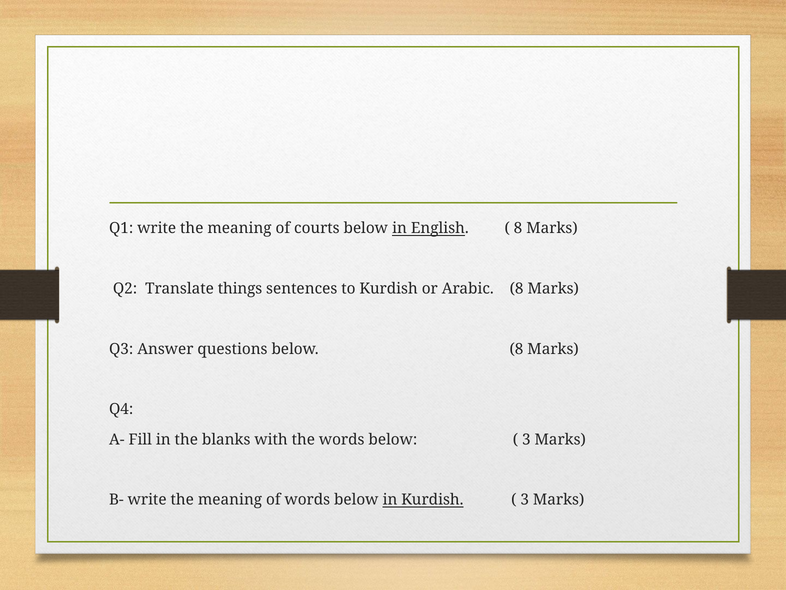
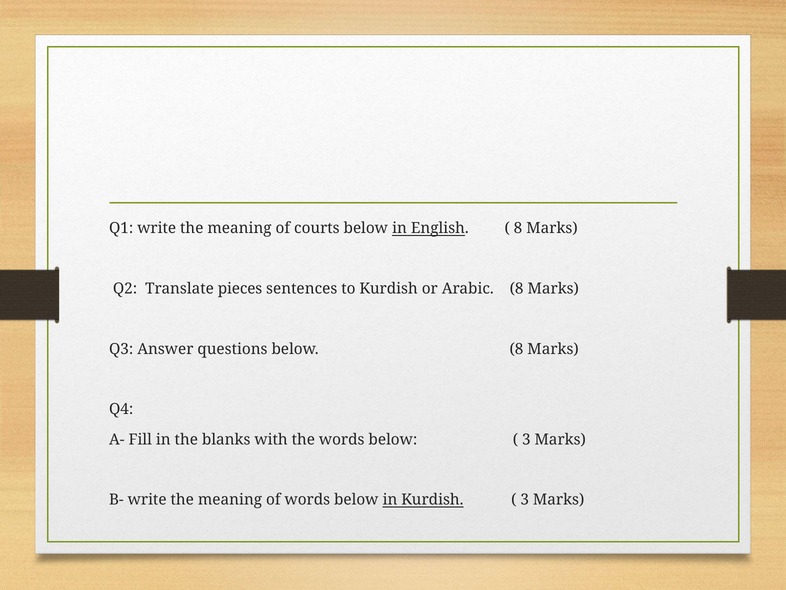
things: things -> pieces (240, 288)
